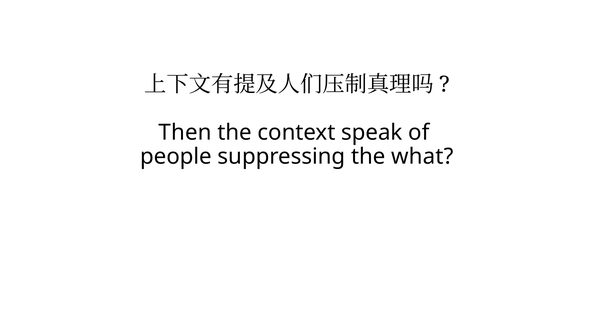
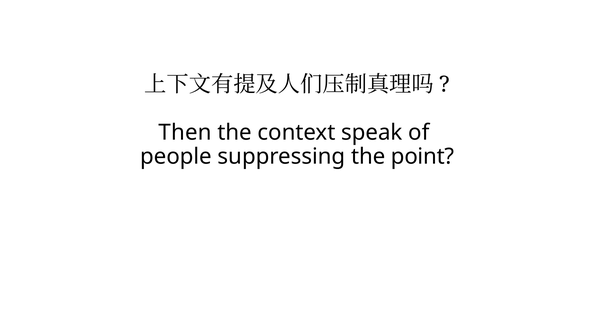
what: what -> point (423, 157)
